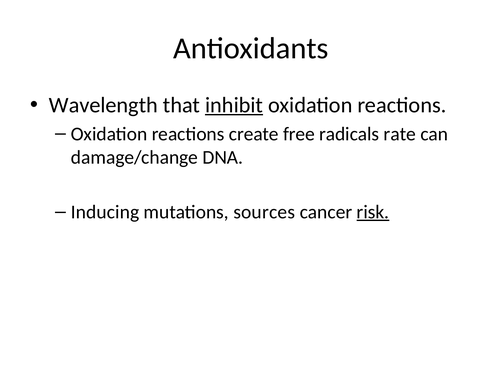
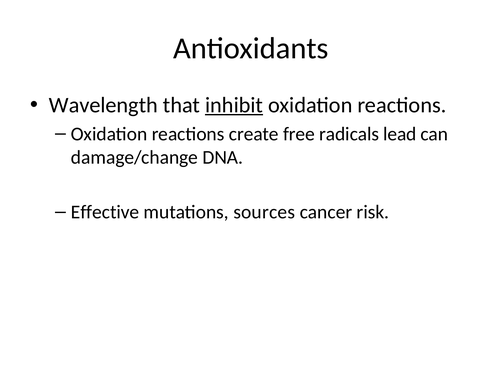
rate: rate -> lead (400, 134)
Inducing: Inducing -> Effective (105, 212)
risk underline: present -> none (373, 212)
